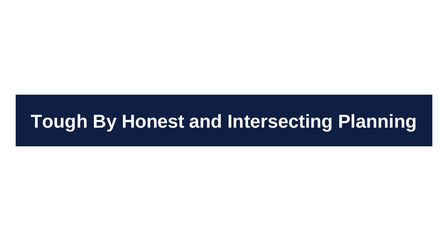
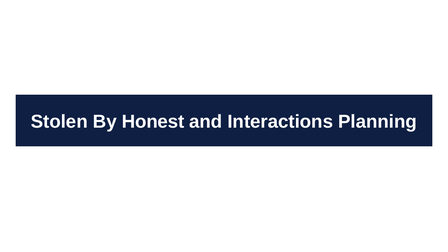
Tough: Tough -> Stolen (59, 122)
Intersecting: Intersecting -> Interactions (280, 122)
